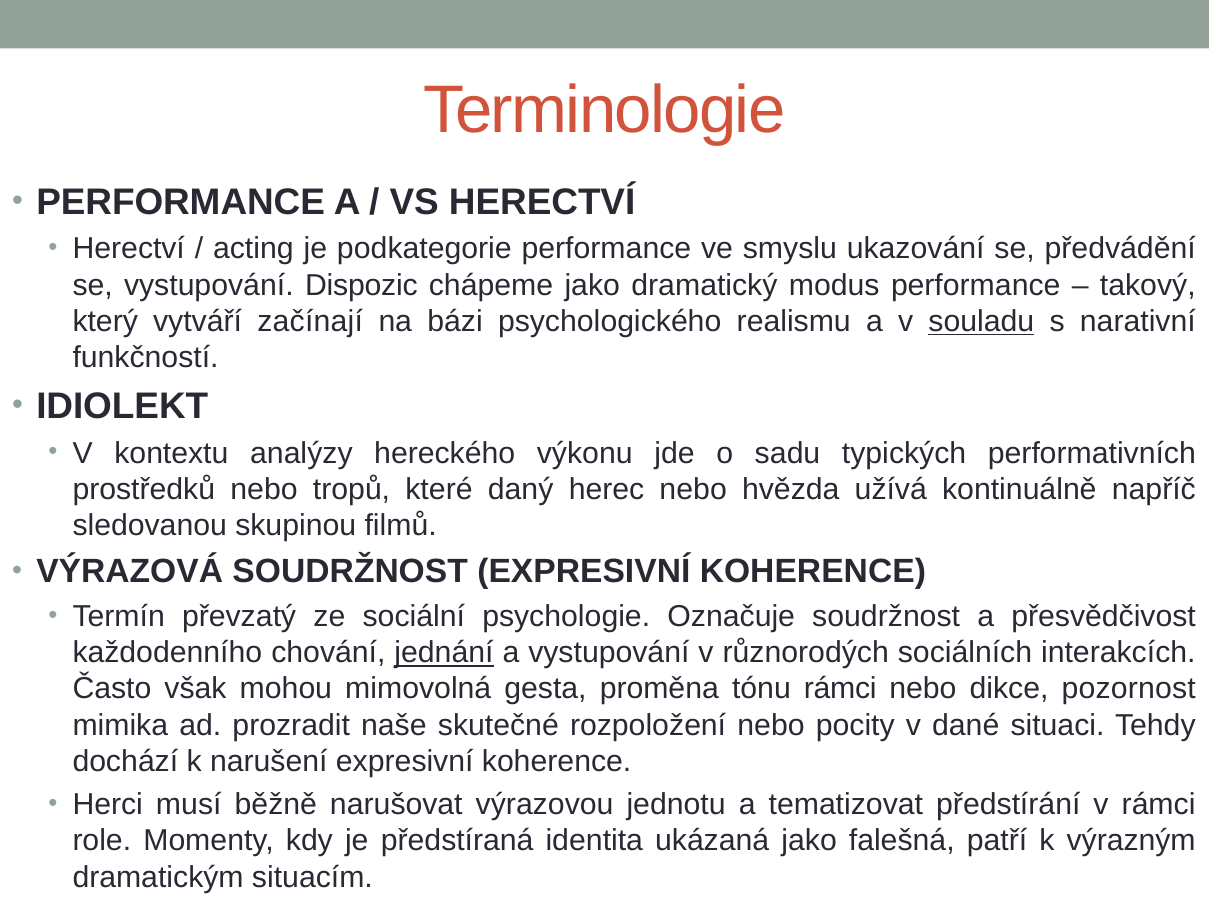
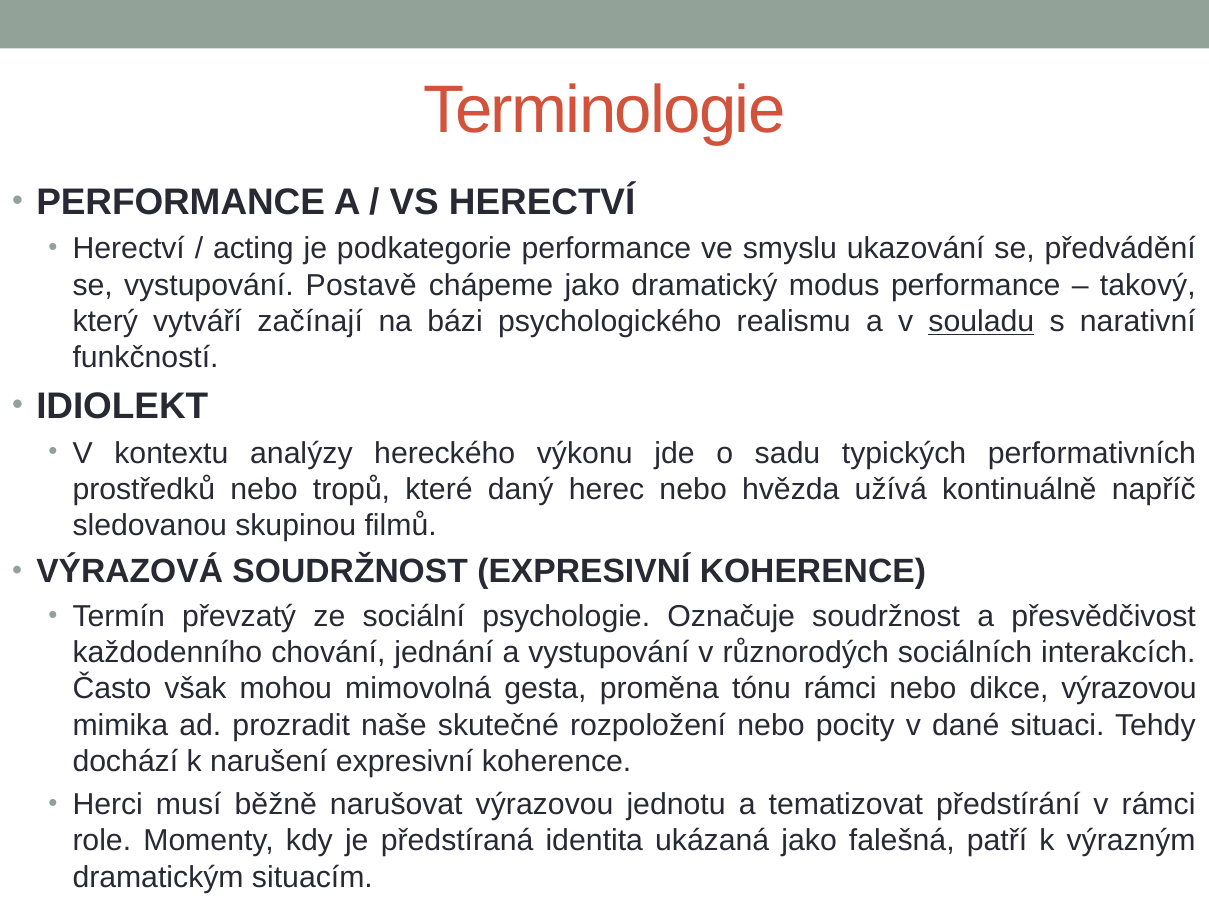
Dispozic: Dispozic -> Postavě (361, 285)
jednání underline: present -> none (444, 652)
dikce pozornost: pozornost -> výrazovou (1129, 689)
